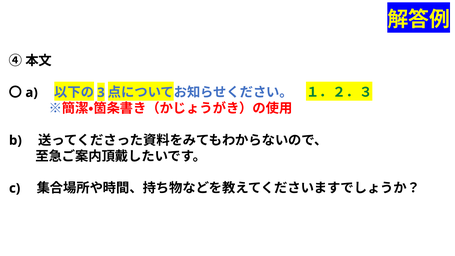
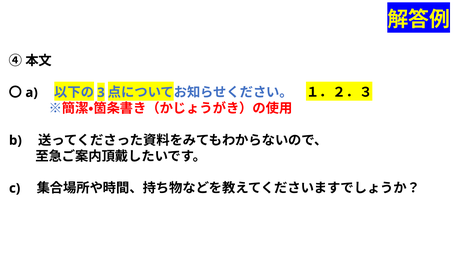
１．２．３ colour: green -> black (339, 93)
